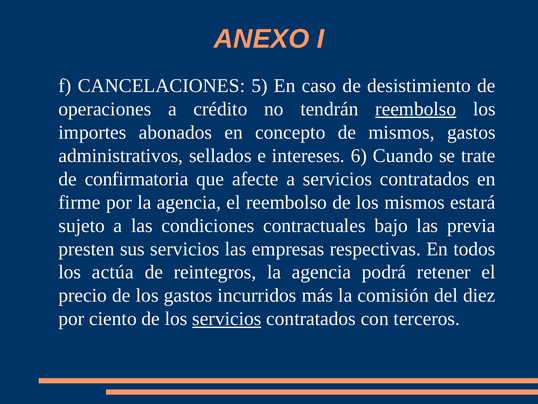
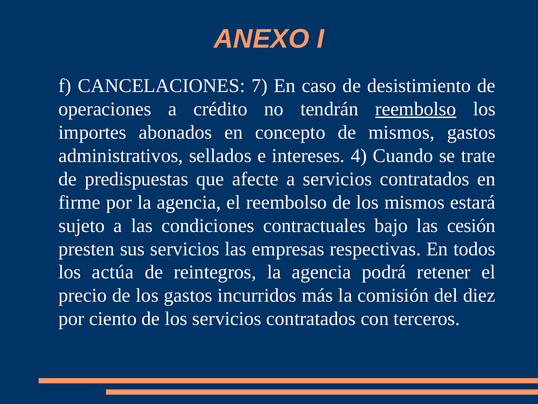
5: 5 -> 7 (259, 86)
6: 6 -> 4 (359, 155)
confirmatoria: confirmatoria -> predispuestas (137, 179)
previa: previa -> cesión (471, 225)
servicios underline: present -> none (227, 319)
